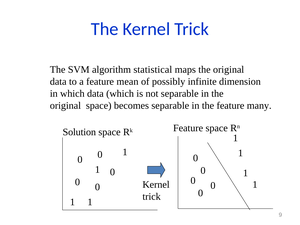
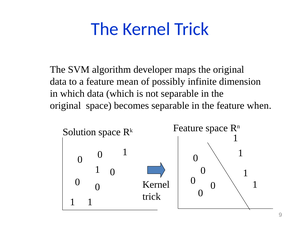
statistical: statistical -> developer (153, 70)
many: many -> when (259, 106)
